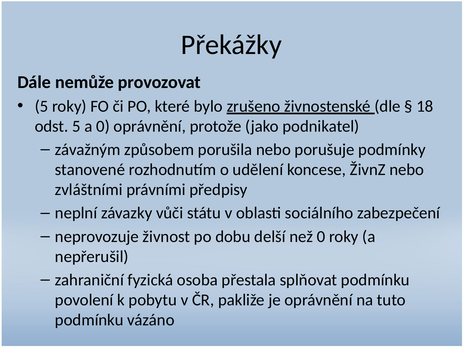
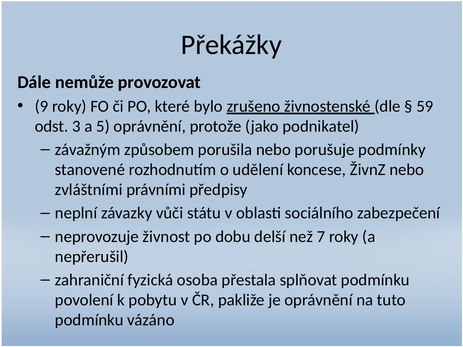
5: 5 -> 9 (41, 106)
18: 18 -> 59 (425, 106)
odst 5: 5 -> 3 (76, 126)
a 0: 0 -> 5 (103, 126)
než 0: 0 -> 7 (321, 237)
